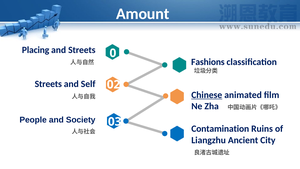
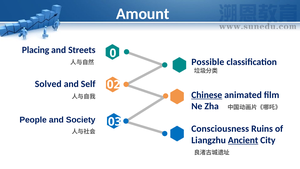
Fashions: Fashions -> Possible (208, 62)
Streets: Streets -> Solved (48, 84)
Contamination: Contamination -> Consciousness (220, 129)
Ancient underline: none -> present (243, 140)
